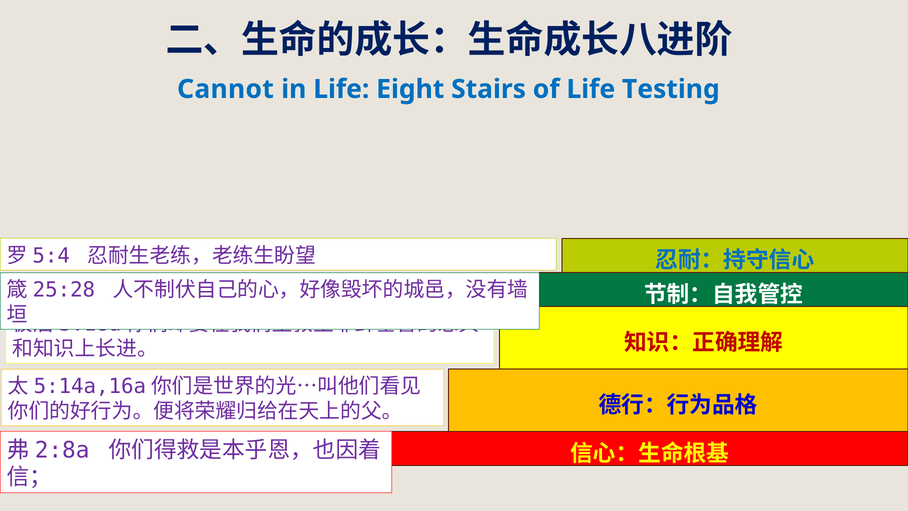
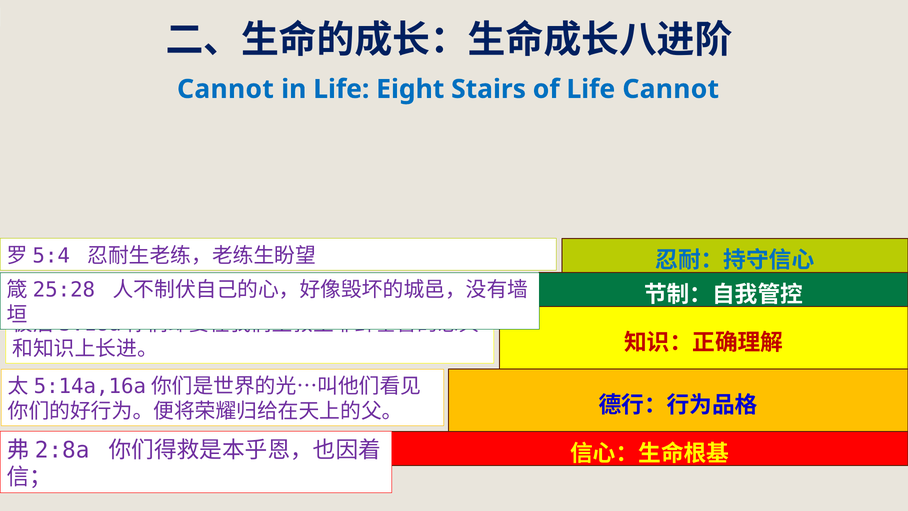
Life Testing: Testing -> Cannot (671, 89)
